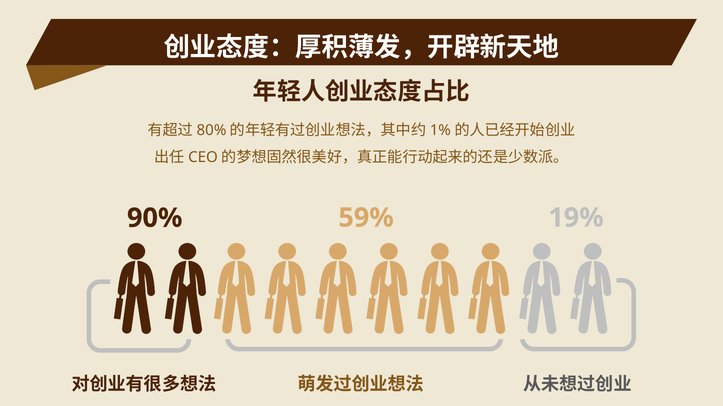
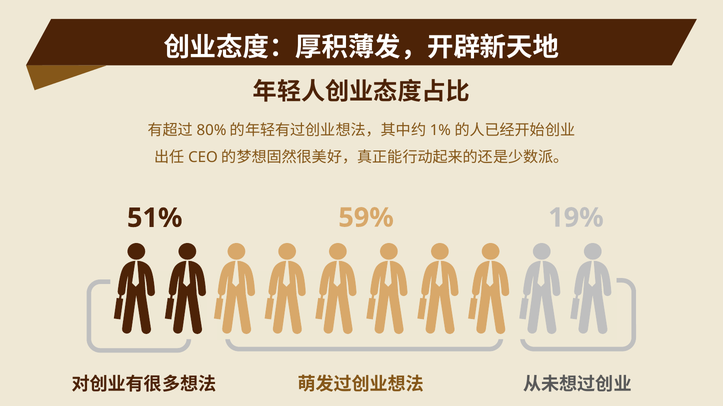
90%: 90% -> 51% (155, 218)
